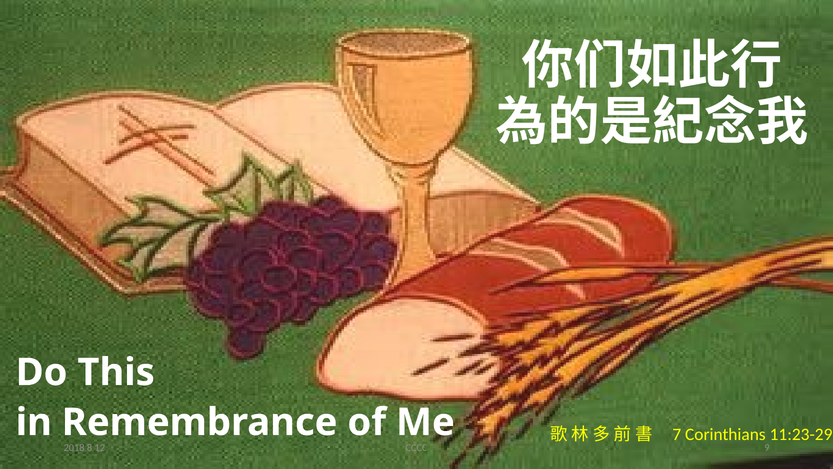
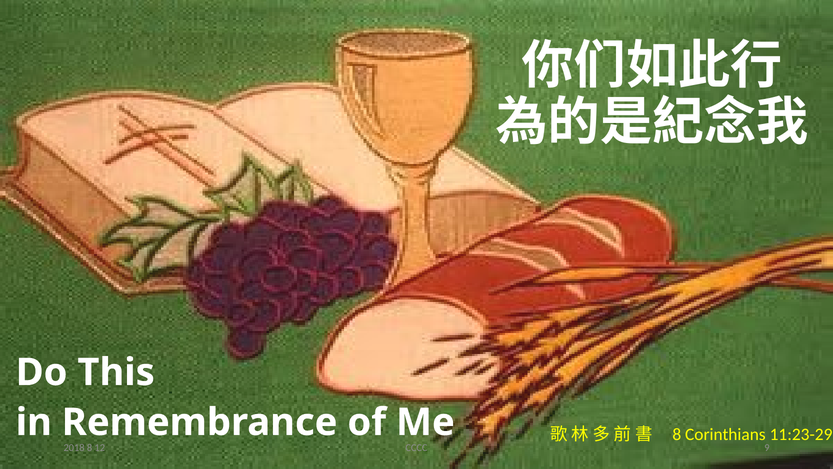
7: 7 -> 8 (677, 434)
